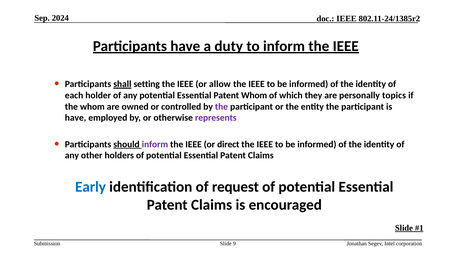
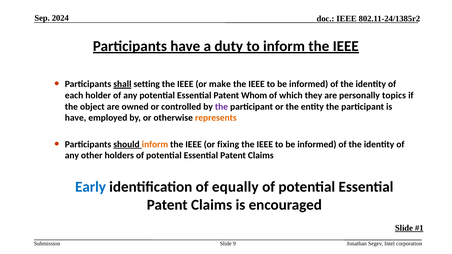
allow: allow -> make (220, 84)
the whom: whom -> object (92, 107)
represents colour: purple -> orange (216, 118)
inform colour: purple -> orange (155, 144)
direct: direct -> fixing (228, 144)
request: request -> equally (235, 187)
